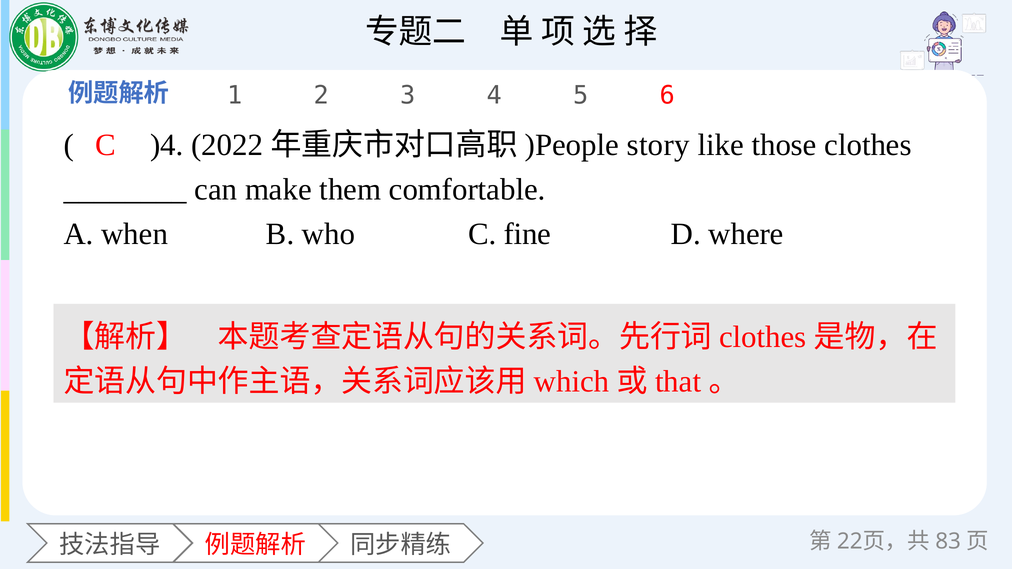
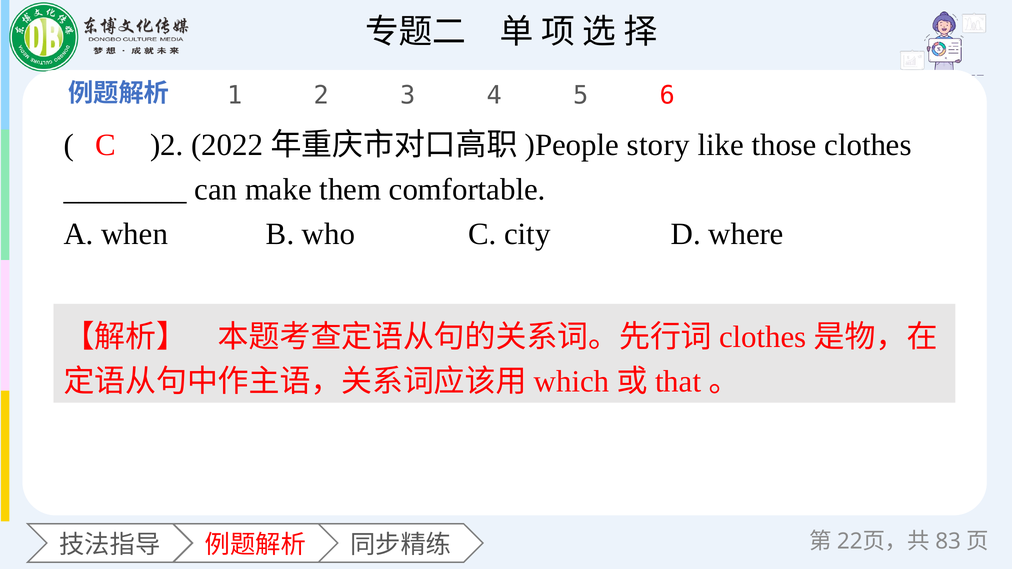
)4: )4 -> )2 (167, 145)
fine: fine -> city (527, 234)
